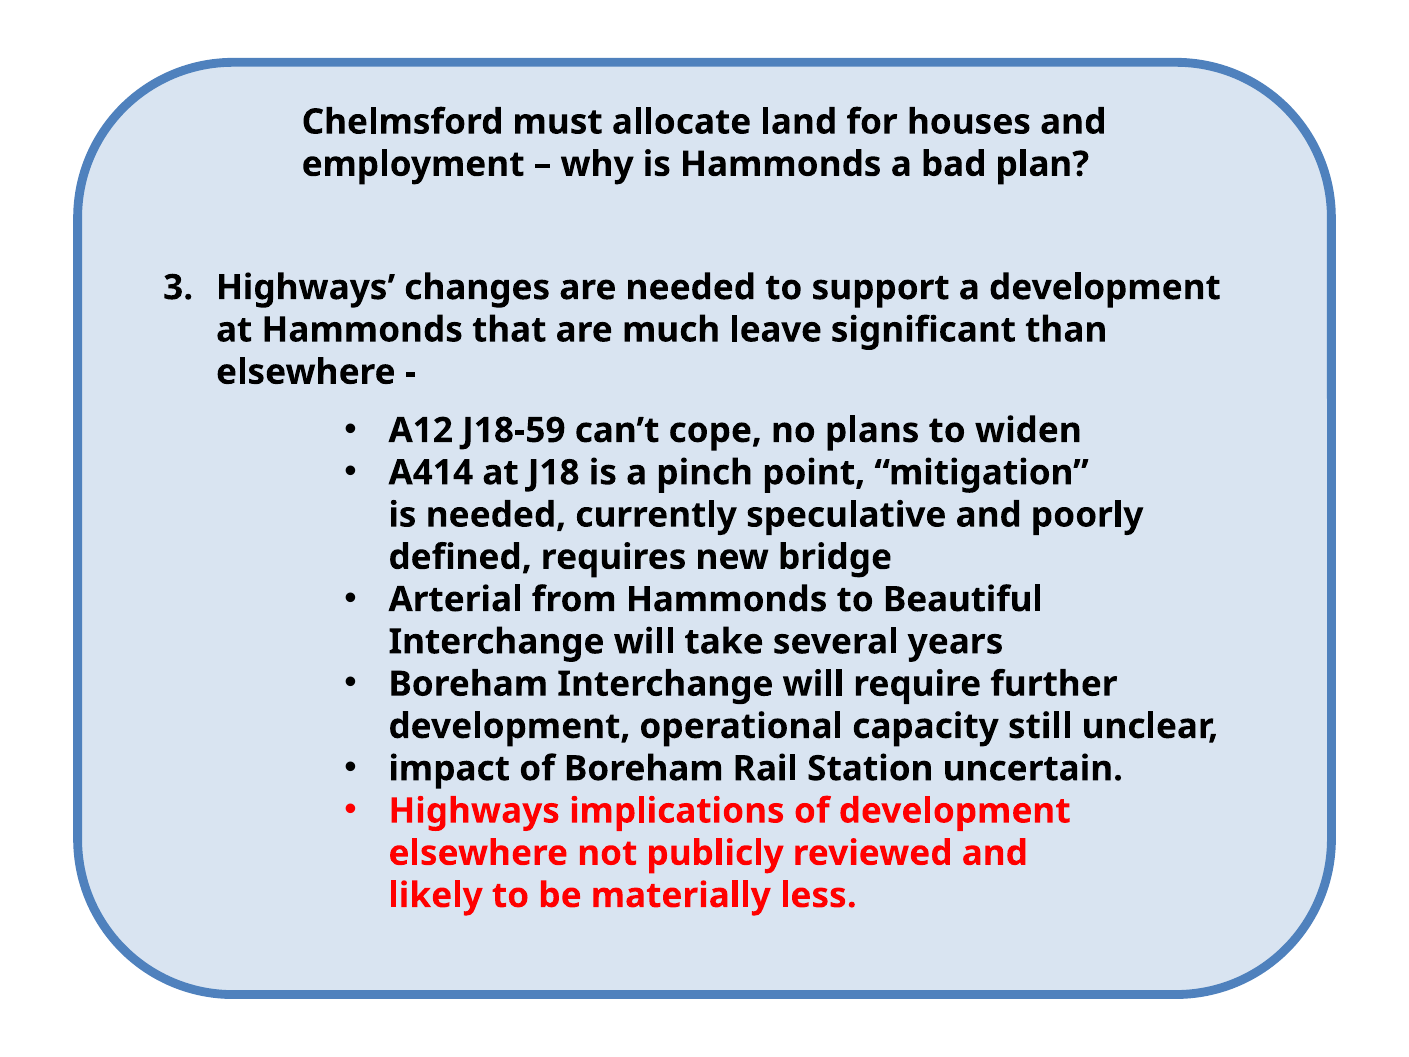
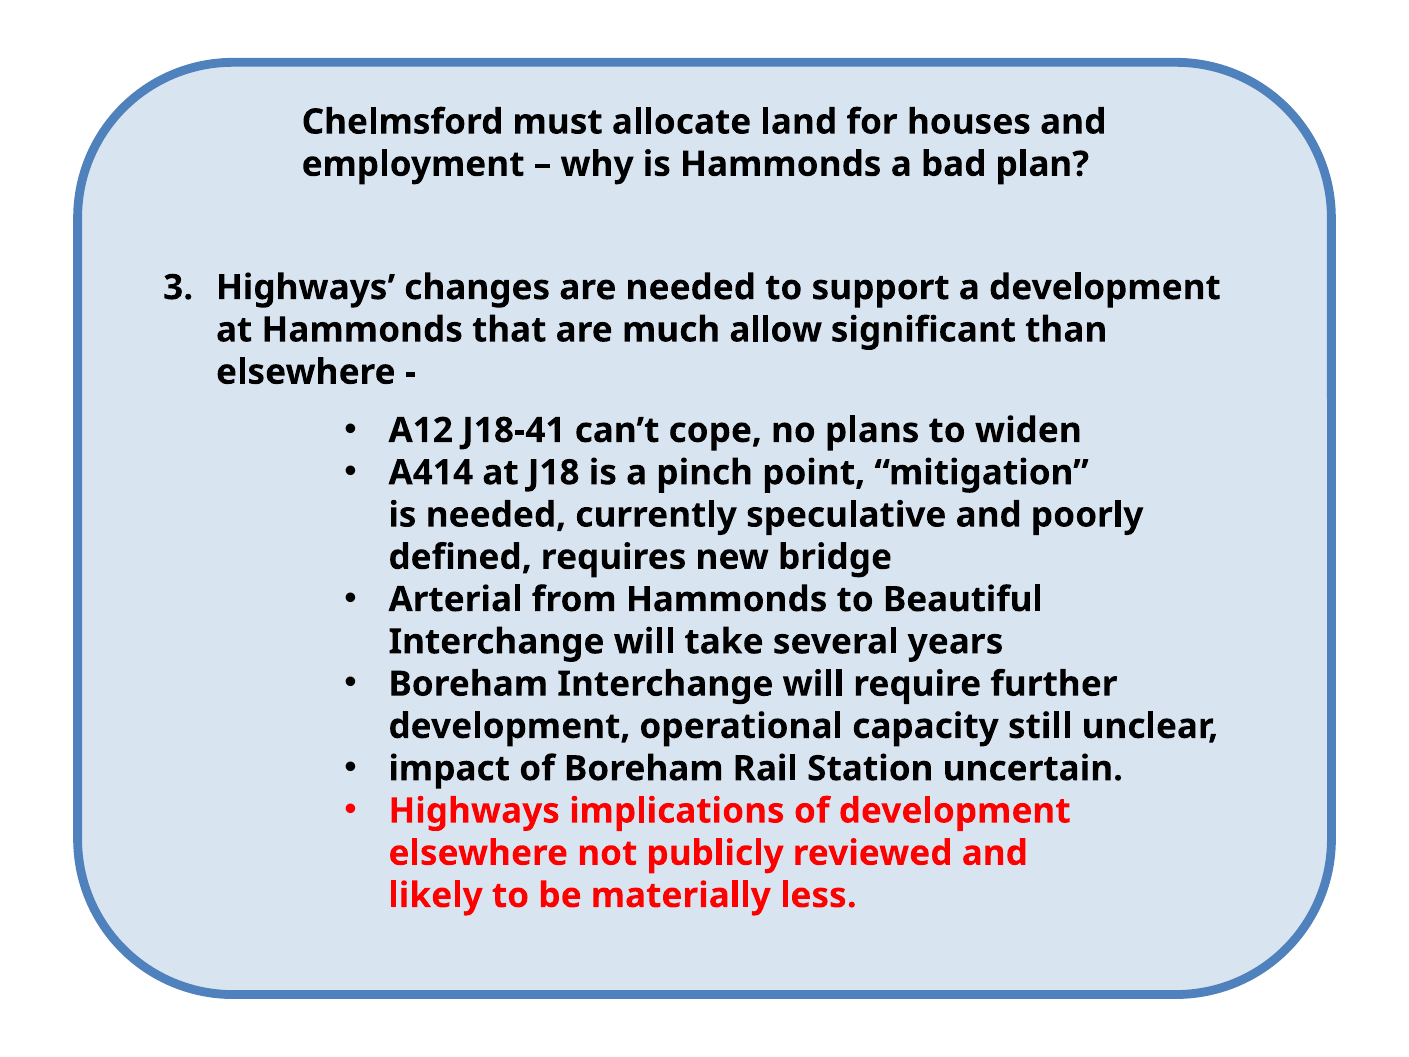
leave: leave -> allow (776, 330)
J18-59: J18-59 -> J18-41 (514, 430)
